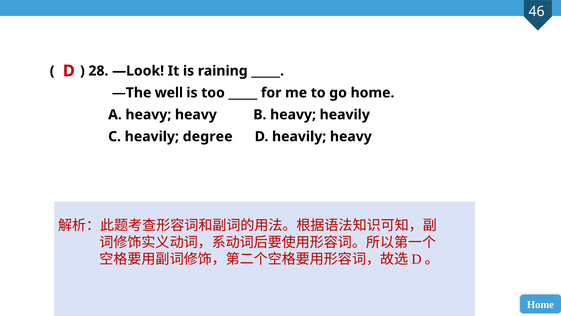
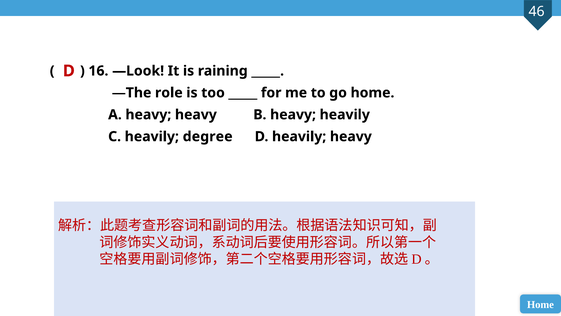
28: 28 -> 16 (98, 71)
well: well -> role (169, 93)
